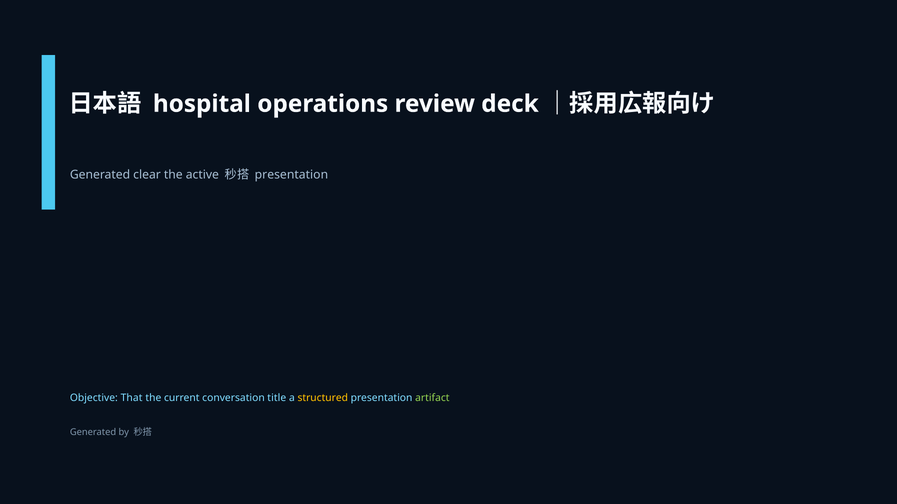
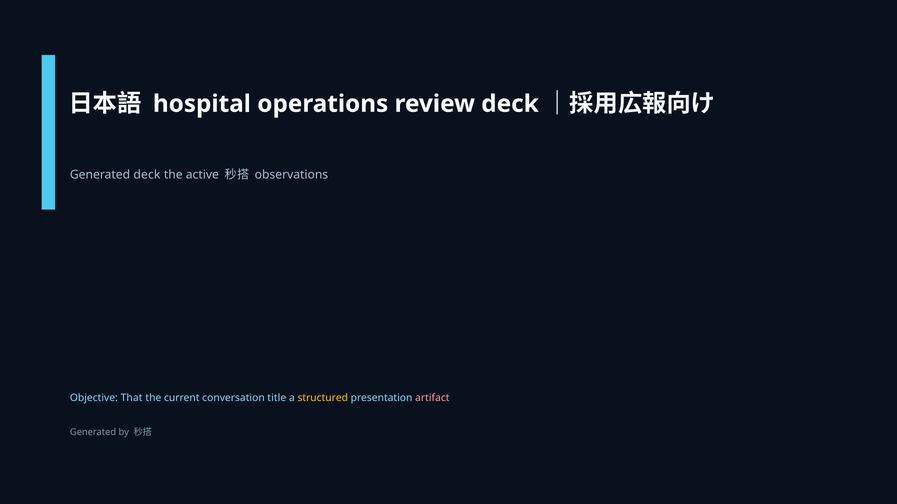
Generated clear: clear -> deck (147, 175)
presentation: presentation -> observations (291, 175)
artifact colour: light green -> pink (432, 398)
